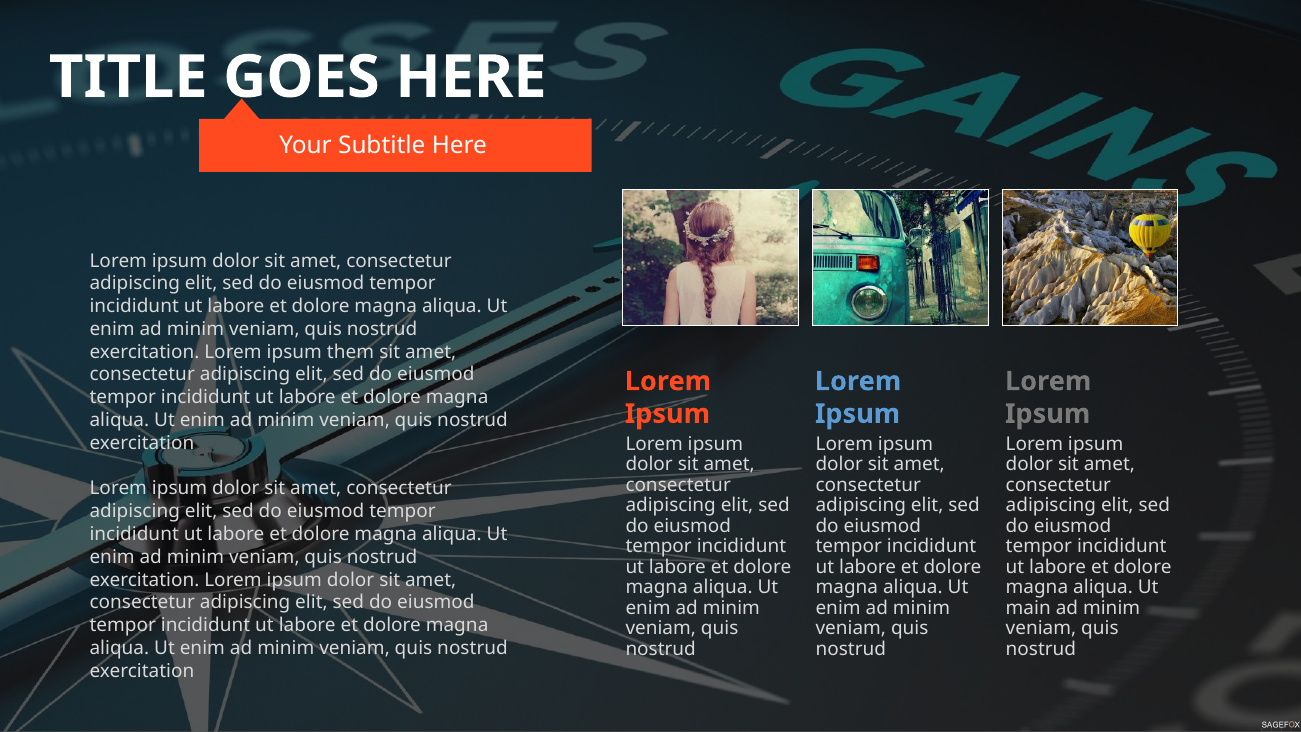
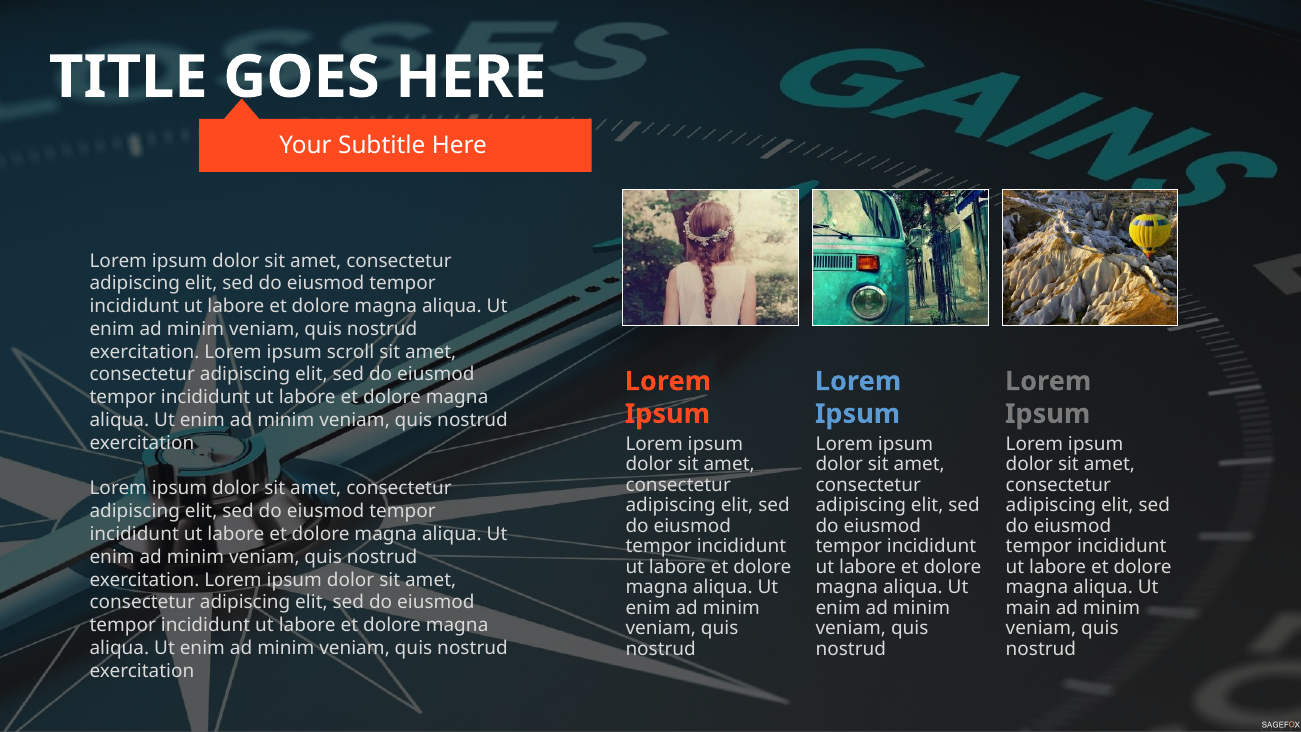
them: them -> scroll (351, 352)
